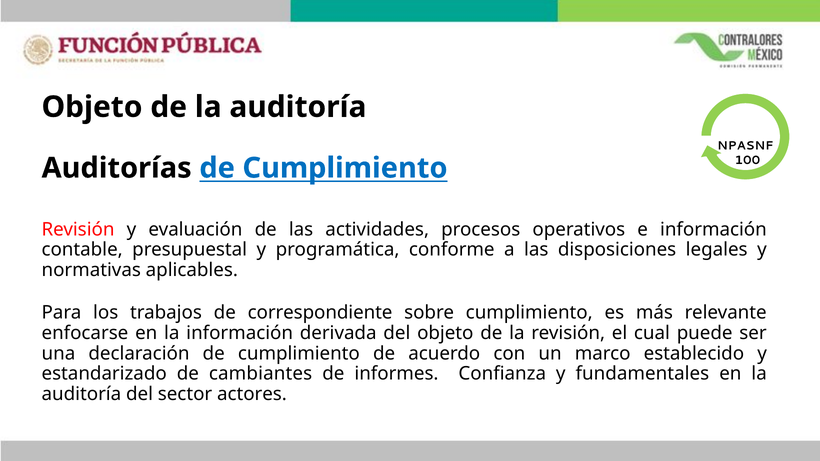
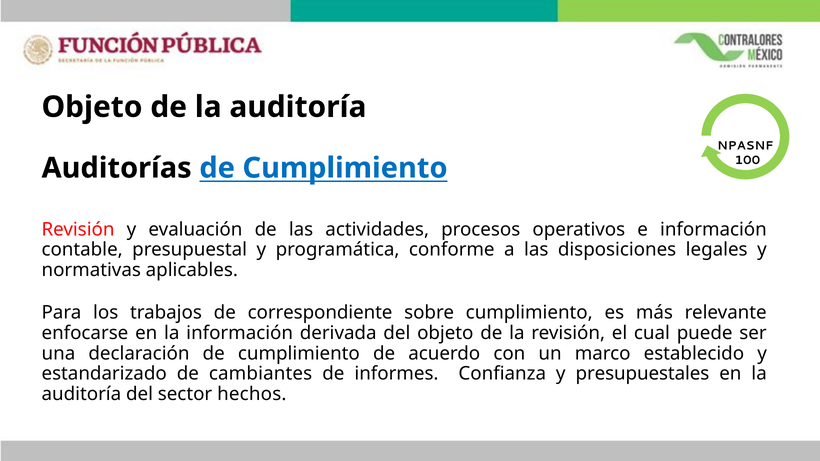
fundamentales: fundamentales -> presupuestales (642, 374)
actores: actores -> hechos (252, 394)
